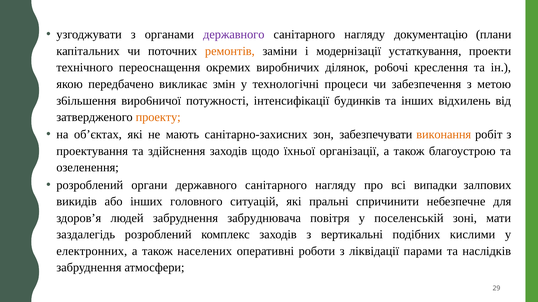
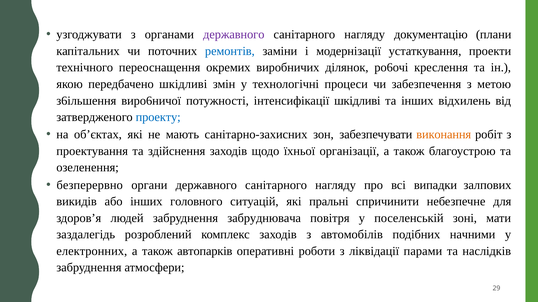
ремонтів colour: orange -> blue (230, 51)
передбачено викликає: викликає -> шкідливі (183, 84)
інтенсифікації будинків: будинків -> шкідливі (357, 101)
проекту colour: orange -> blue (158, 117)
розроблений: розроблений -> безперервно (90, 185)
вертикальні: вертикальні -> автомобілів (352, 235)
кислими: кислими -> начними (473, 235)
населениx: населениx -> автопарків (205, 252)
